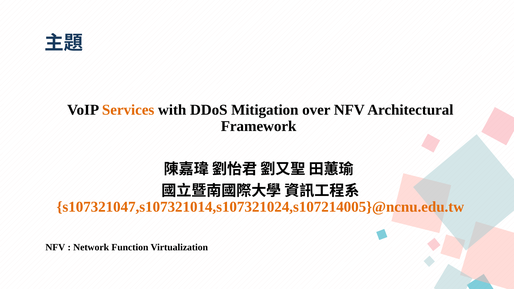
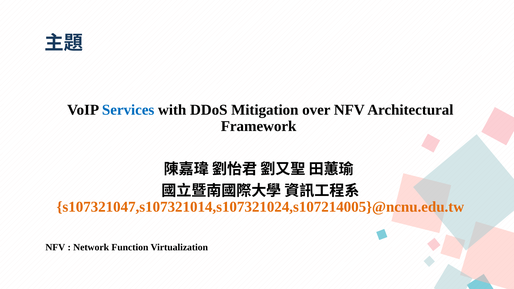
Services colour: orange -> blue (128, 110)
